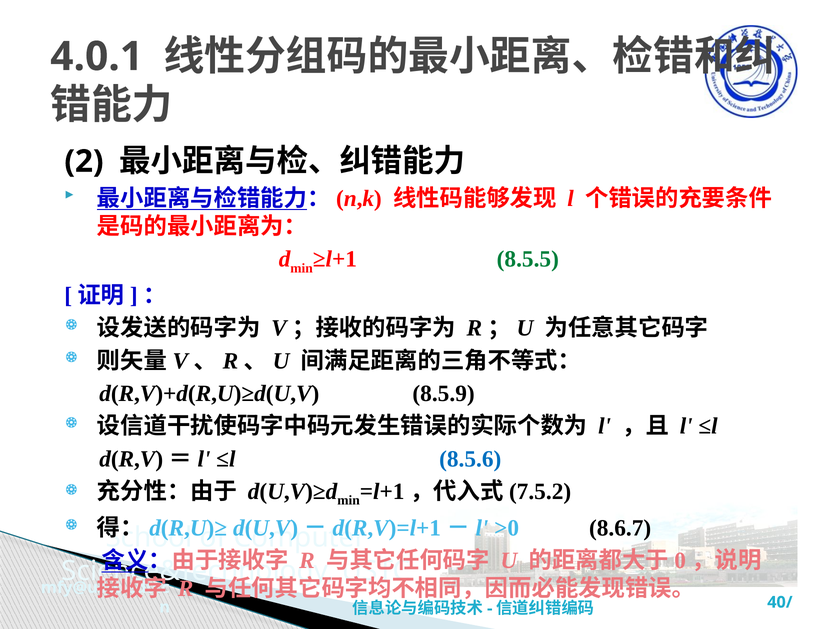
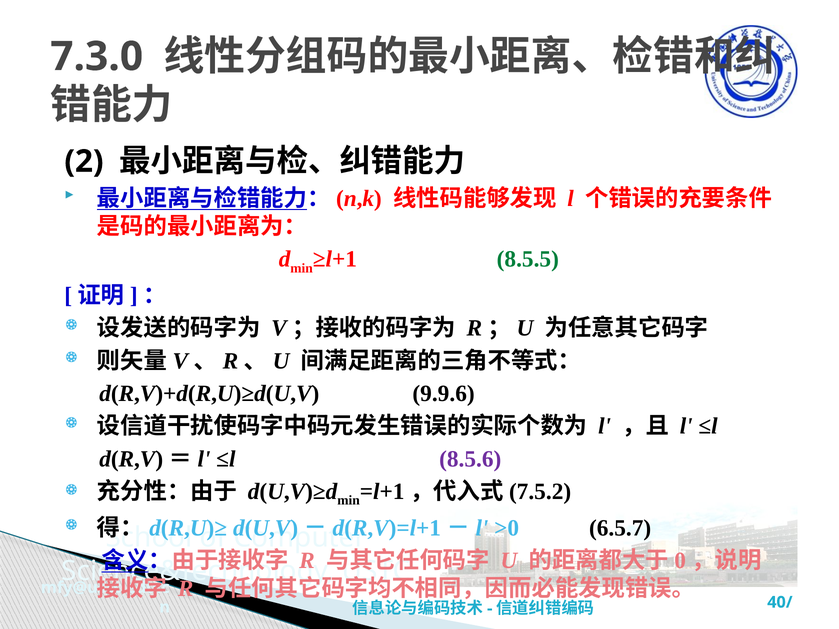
4.0.1: 4.0.1 -> 7.3.0 (97, 57)
8.5.9: 8.5.9 -> 9.9.6 (444, 394)
8.5.6 colour: blue -> purple (470, 459)
8.6.7: 8.6.7 -> 6.5.7 (620, 528)
